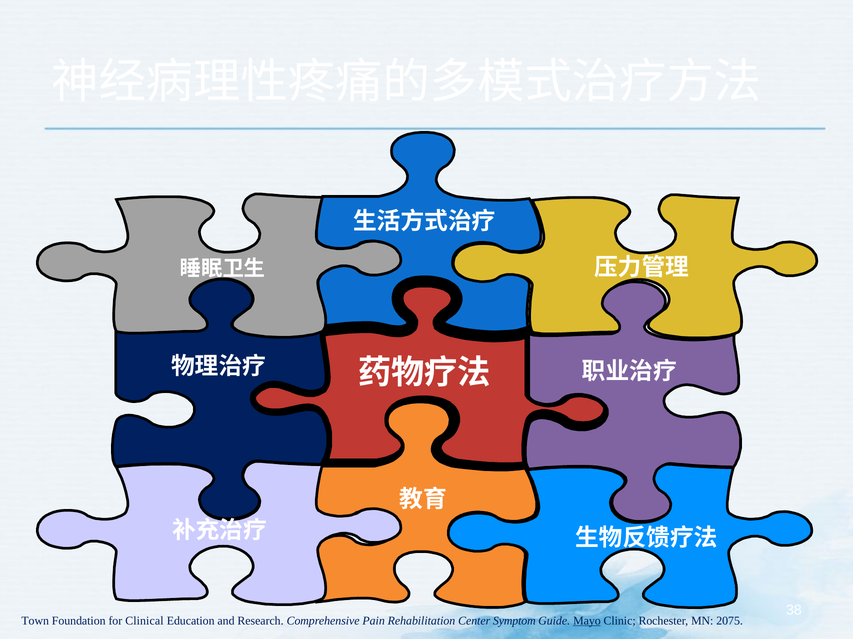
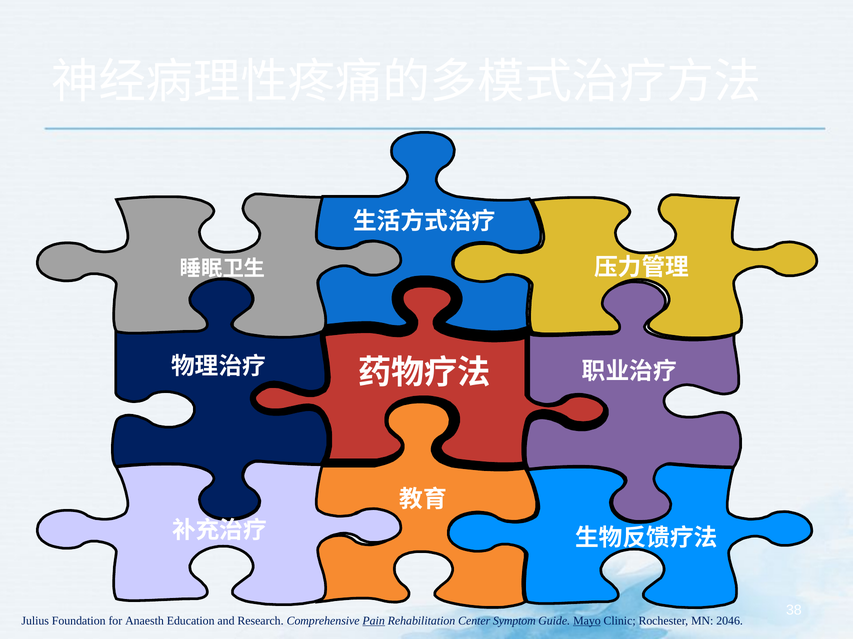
Town: Town -> Julius (35, 621)
Clinical: Clinical -> Anaesth (144, 621)
Pain underline: none -> present (374, 621)
2075: 2075 -> 2046 (730, 621)
